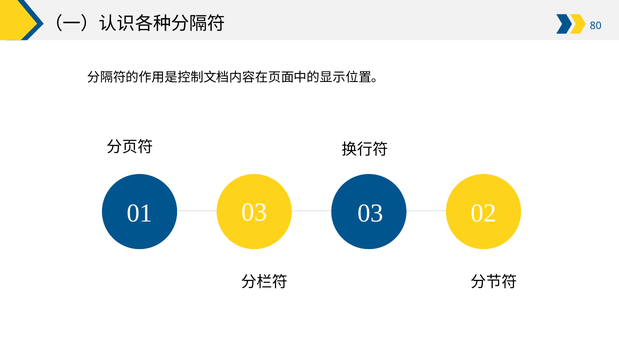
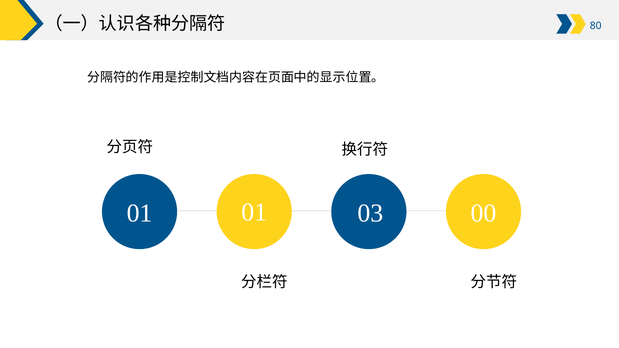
01 03: 03 -> 01 (254, 213)
02: 02 -> 00 (483, 213)
